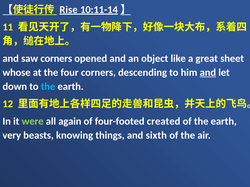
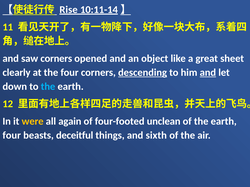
whose: whose -> clearly (16, 73)
descending underline: none -> present (143, 73)
were colour: light green -> yellow (33, 122)
created: created -> unclean (164, 122)
very: very -> four (12, 136)
knowing: knowing -> deceitful (75, 136)
